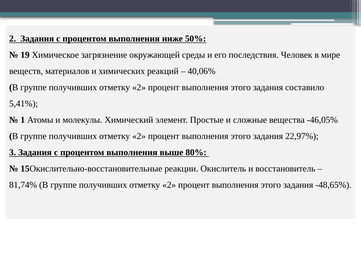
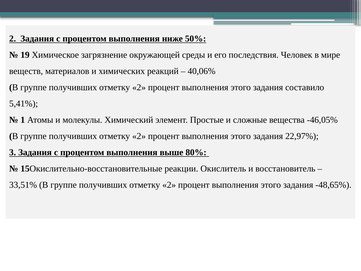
81,74%: 81,74% -> 33,51% (23, 185)
